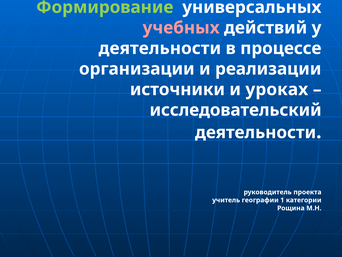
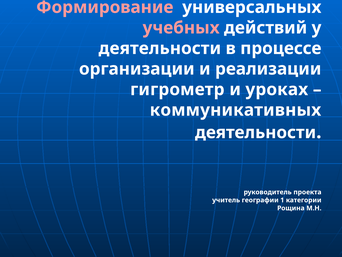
Формирование colour: light green -> pink (105, 7)
источники: источники -> гигрометр (177, 89)
исследовательский: исследовательский -> коммуникативных (235, 110)
